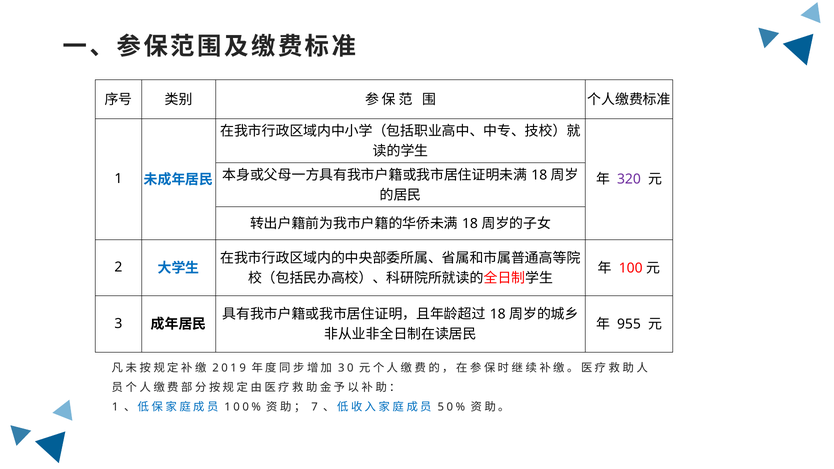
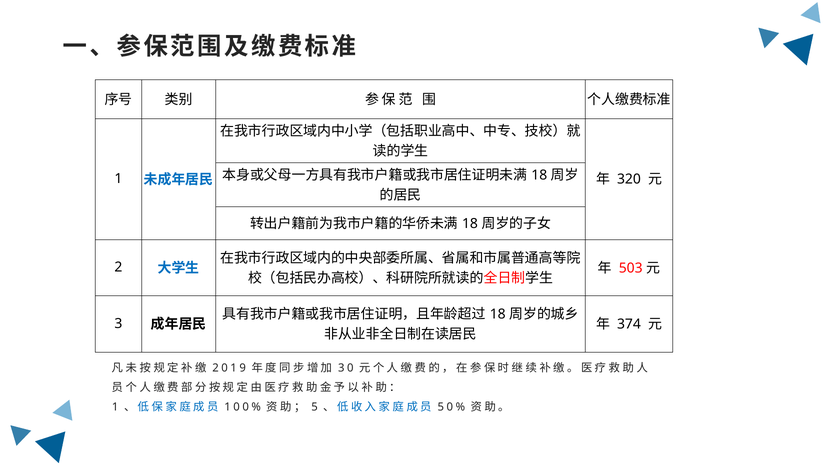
320 colour: purple -> black (629, 179)
100: 100 -> 503 (631, 268)
955: 955 -> 374 (629, 324)
7: 7 -> 5 (315, 407)
